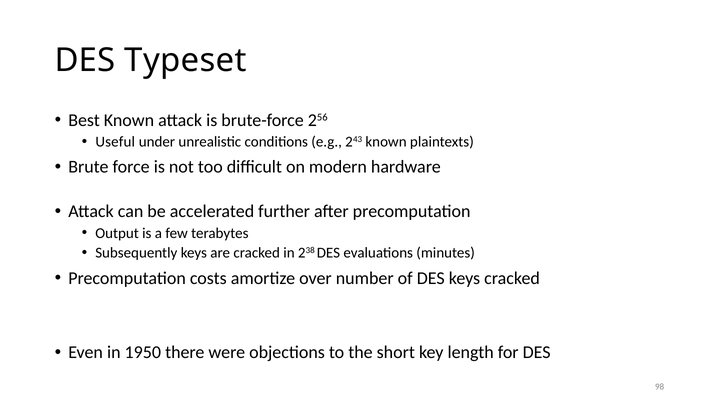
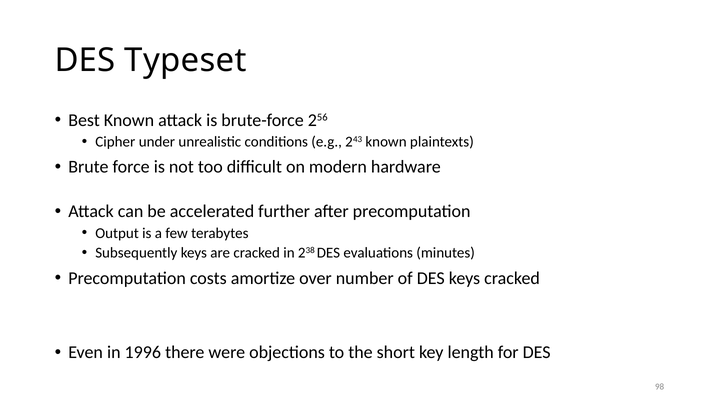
Useful: Useful -> Cipher (115, 141)
1950: 1950 -> 1996 (143, 352)
